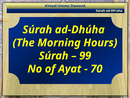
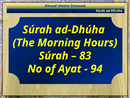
99: 99 -> 83 (85, 56)
70: 70 -> 94 (96, 69)
